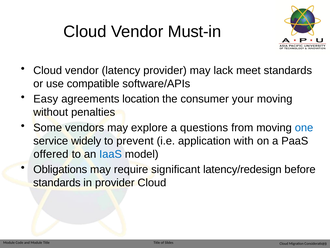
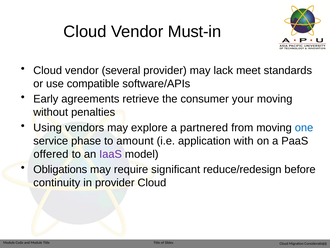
latency: latency -> several (121, 70)
Easy: Easy -> Early (46, 99)
location: location -> retrieve (141, 99)
Some: Some -> Using (48, 127)
questions: questions -> partnered (204, 127)
widely: widely -> phase (86, 141)
prevent: prevent -> amount (135, 141)
IaaS colour: blue -> purple (111, 154)
latency/redesign: latency/redesign -> reduce/redesign (242, 169)
standards: standards -> continuity (57, 182)
